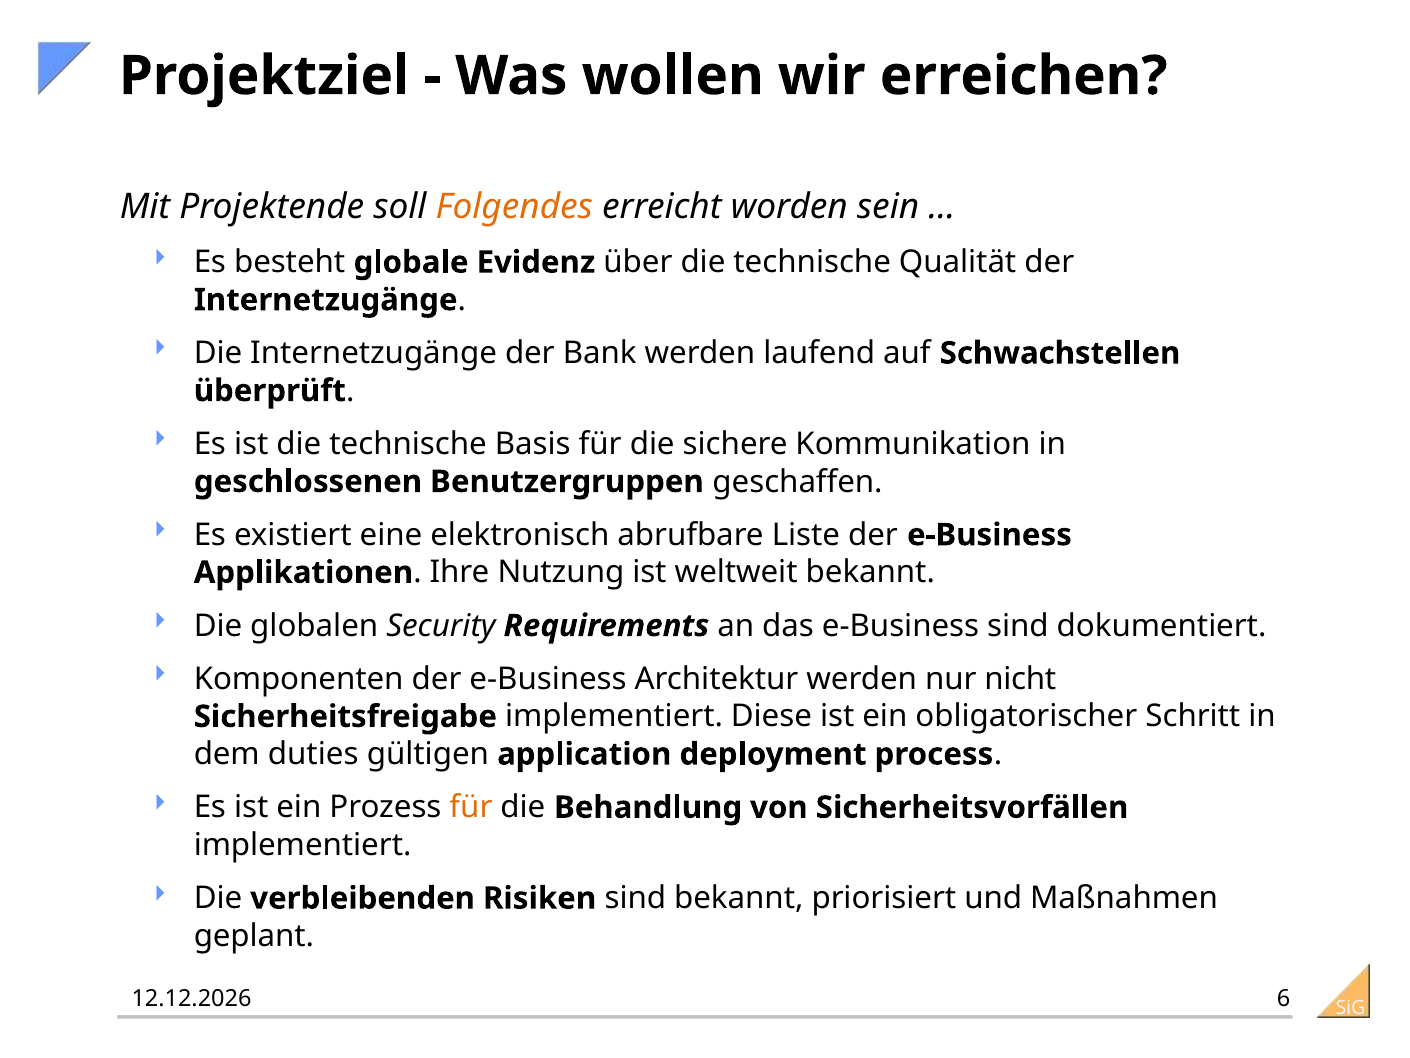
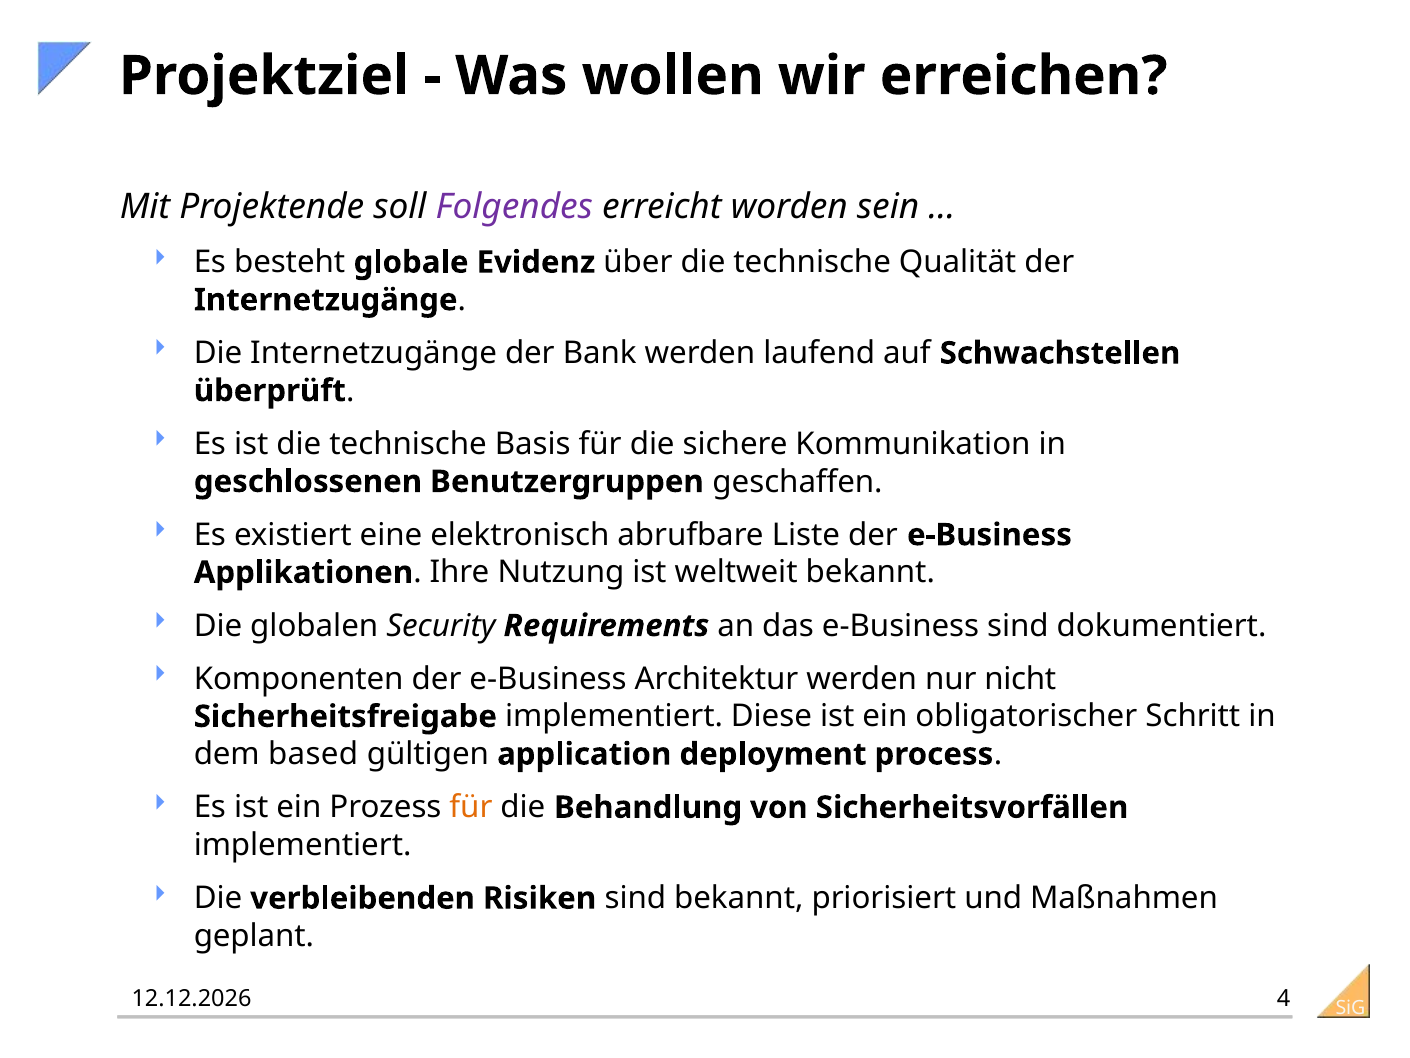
Folgendes colour: orange -> purple (514, 207)
duties: duties -> based (313, 754)
6: 6 -> 4 (1283, 998)
